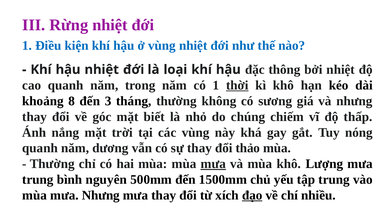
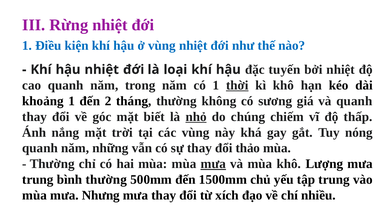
thông: thông -> tuyến (284, 69)
khoảng 8: 8 -> 1 (72, 101)
3: 3 -> 2 (108, 101)
và nhưng: nhưng -> quanh (354, 101)
nhỏ underline: none -> present (196, 116)
dương: dương -> những (110, 148)
bình nguyên: nguyên -> thường (106, 179)
đạo underline: present -> none (252, 195)
